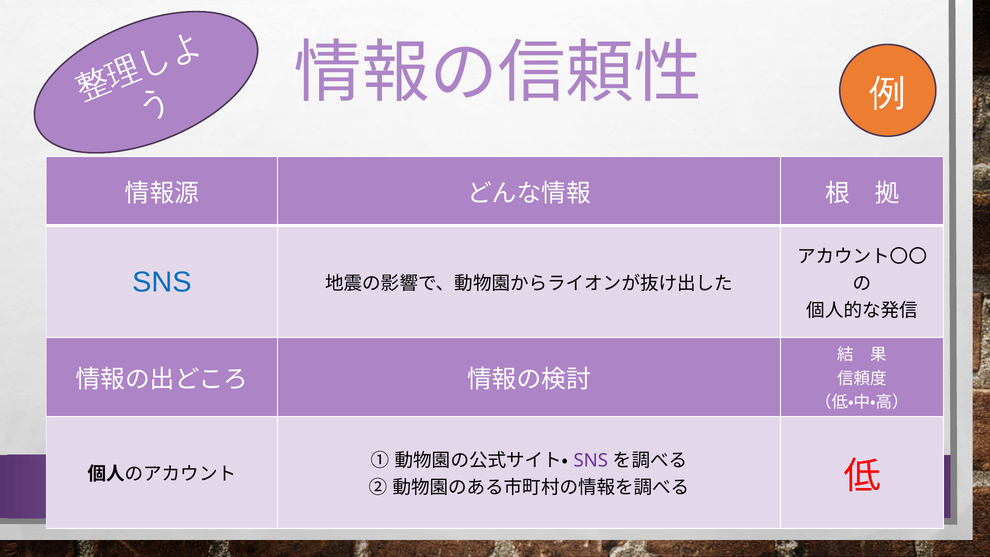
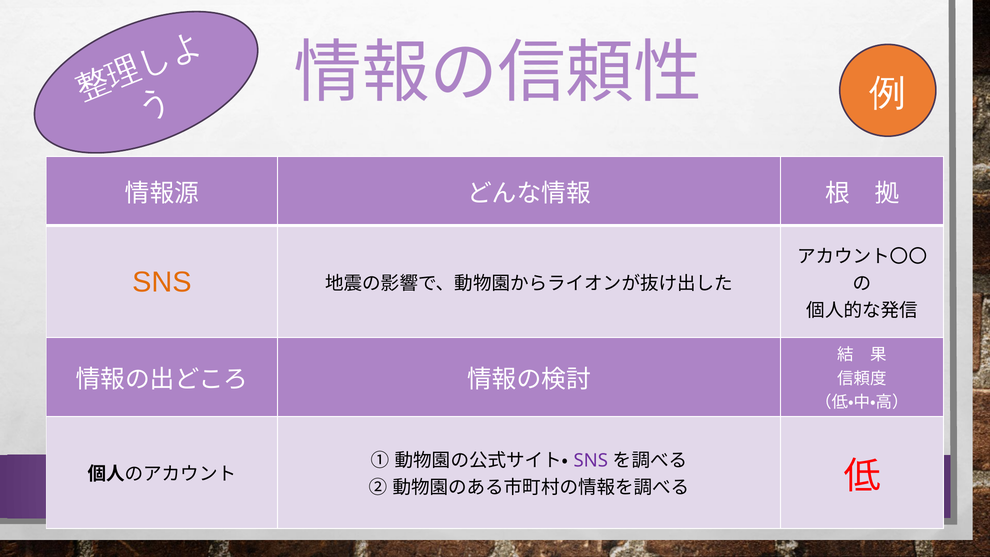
SNS colour: blue -> orange (162, 282)
